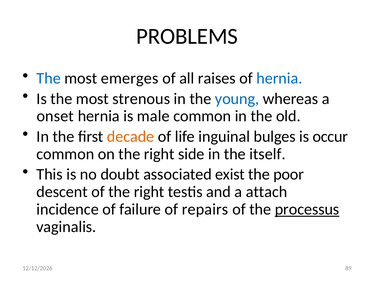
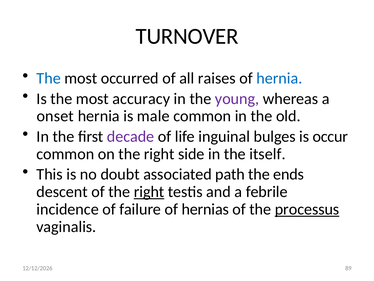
PROBLEMS: PROBLEMS -> TURNOVER (187, 36)
emerges: emerges -> occurred (130, 78)
strenous: strenous -> accuracy (141, 99)
young colour: blue -> purple (237, 99)
decade colour: orange -> purple (131, 136)
exist: exist -> path (230, 174)
poor: poor -> ends (289, 174)
right underline: none -> present (149, 192)
attach: attach -> febrile (267, 192)
repairs: repairs -> hernias (205, 209)
